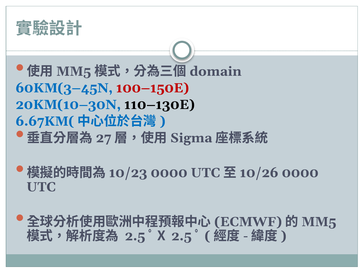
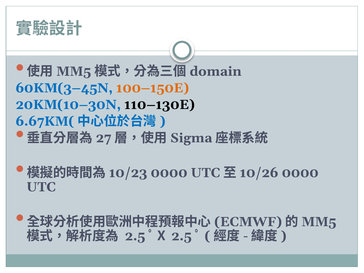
100–150E colour: red -> orange (153, 88)
